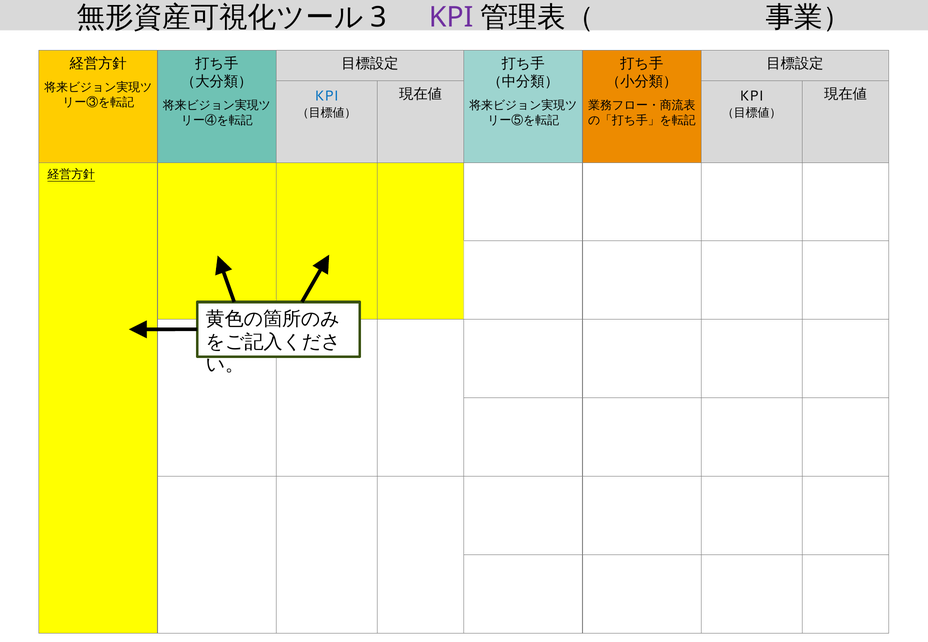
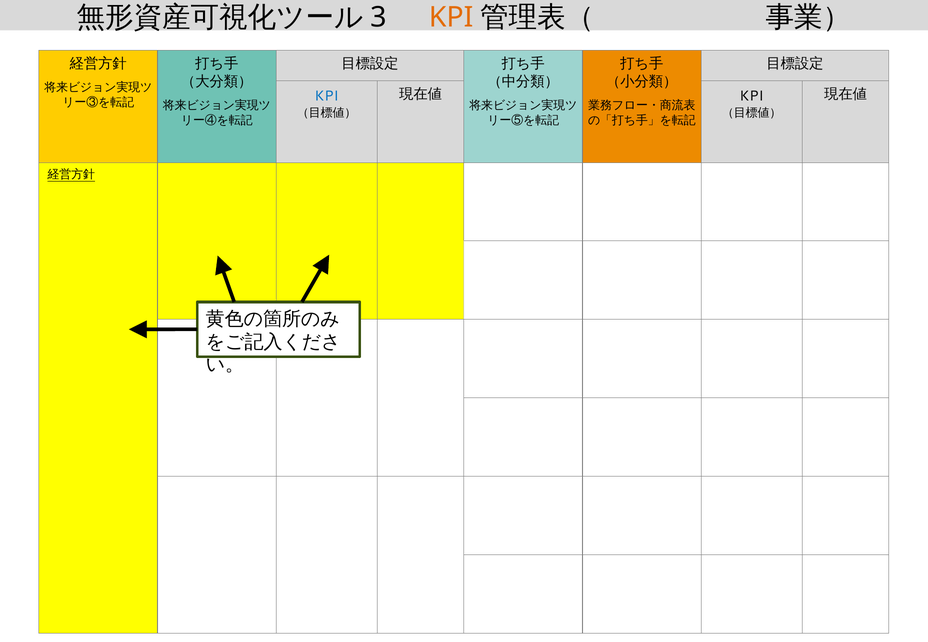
KPI colour: purple -> orange (451, 17)
